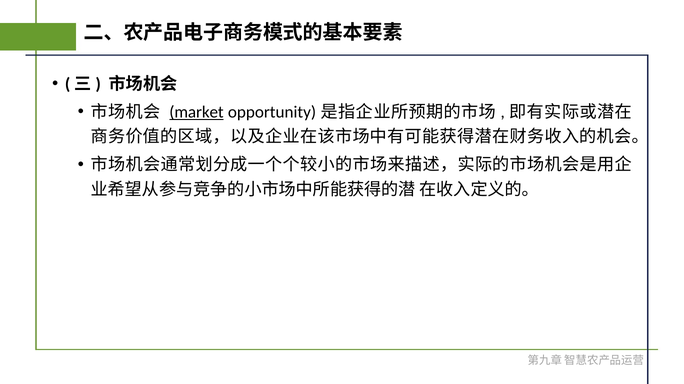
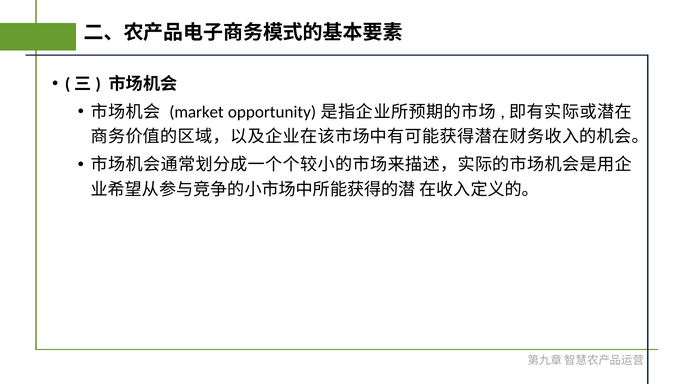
market underline: present -> none (196, 112)
